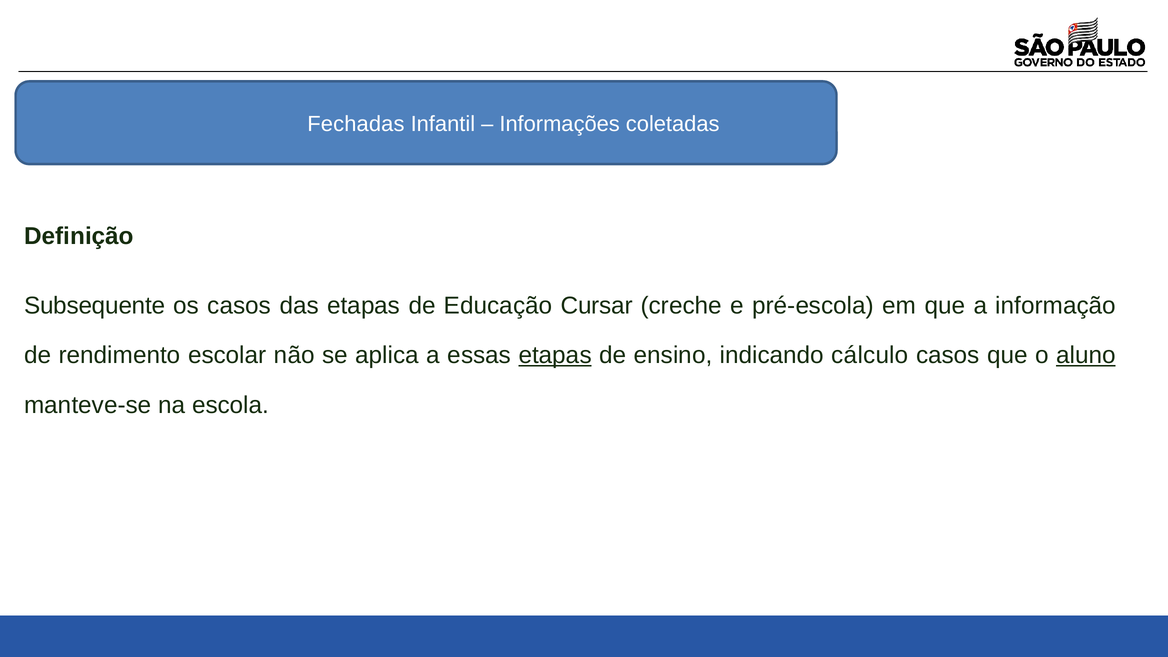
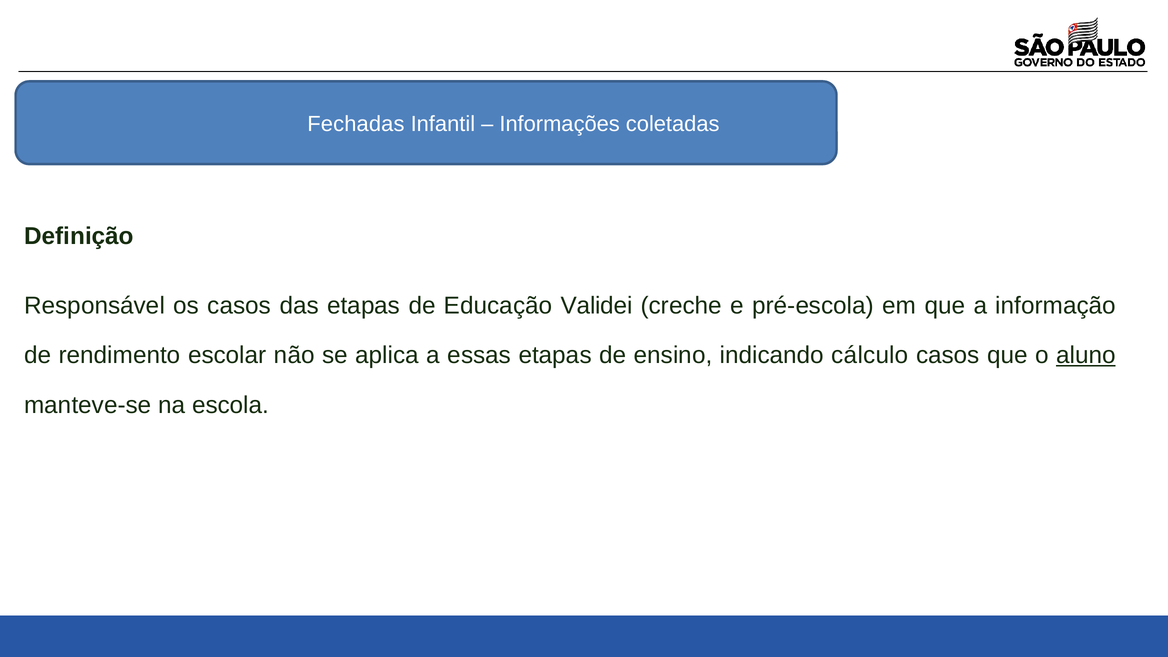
Subsequente: Subsequente -> Responsável (95, 306)
Cursar: Cursar -> Validei (597, 306)
etapas underline: present -> none (555, 355)
